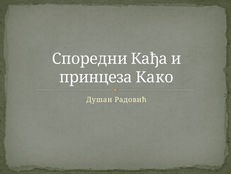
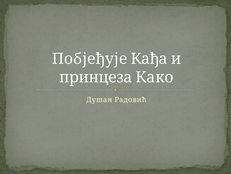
Споредни: Споредни -> Побјеђује (90, 58)
